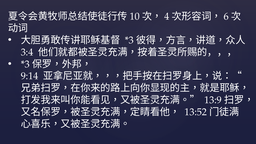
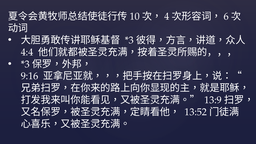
3:4: 3:4 -> 4:4 (27, 52)
9:14: 9:14 -> 9:16 (30, 76)
